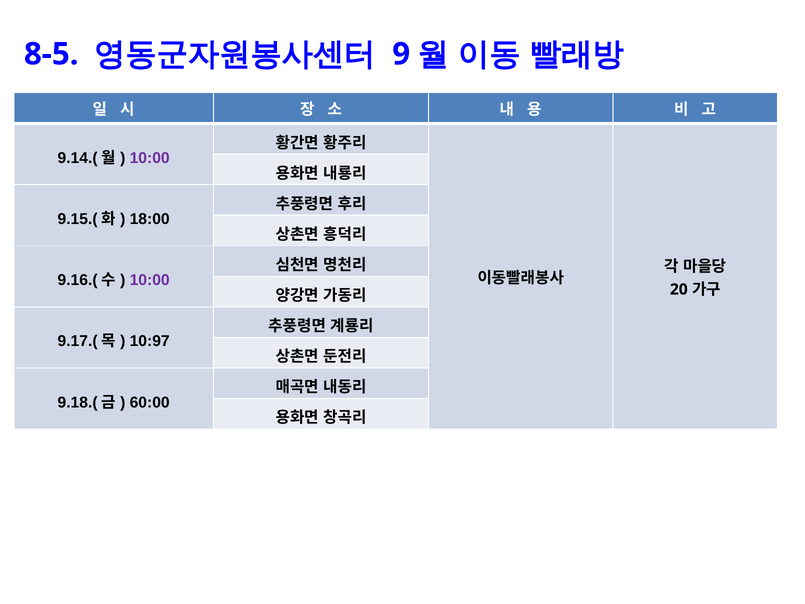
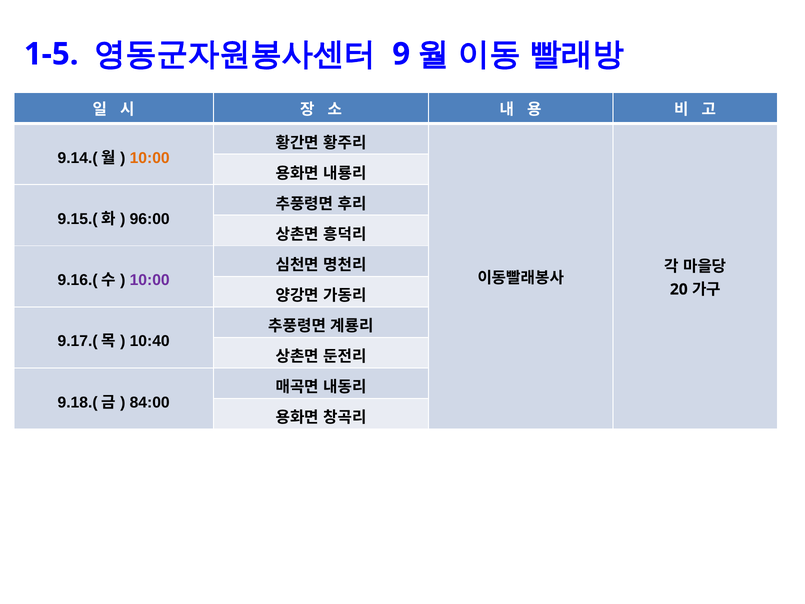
8-5: 8-5 -> 1-5 (51, 54)
10:00 colour: purple -> orange (150, 158)
18:00: 18:00 -> 96:00 (150, 219)
10:97: 10:97 -> 10:40 (150, 341)
60:00: 60:00 -> 84:00 (150, 402)
